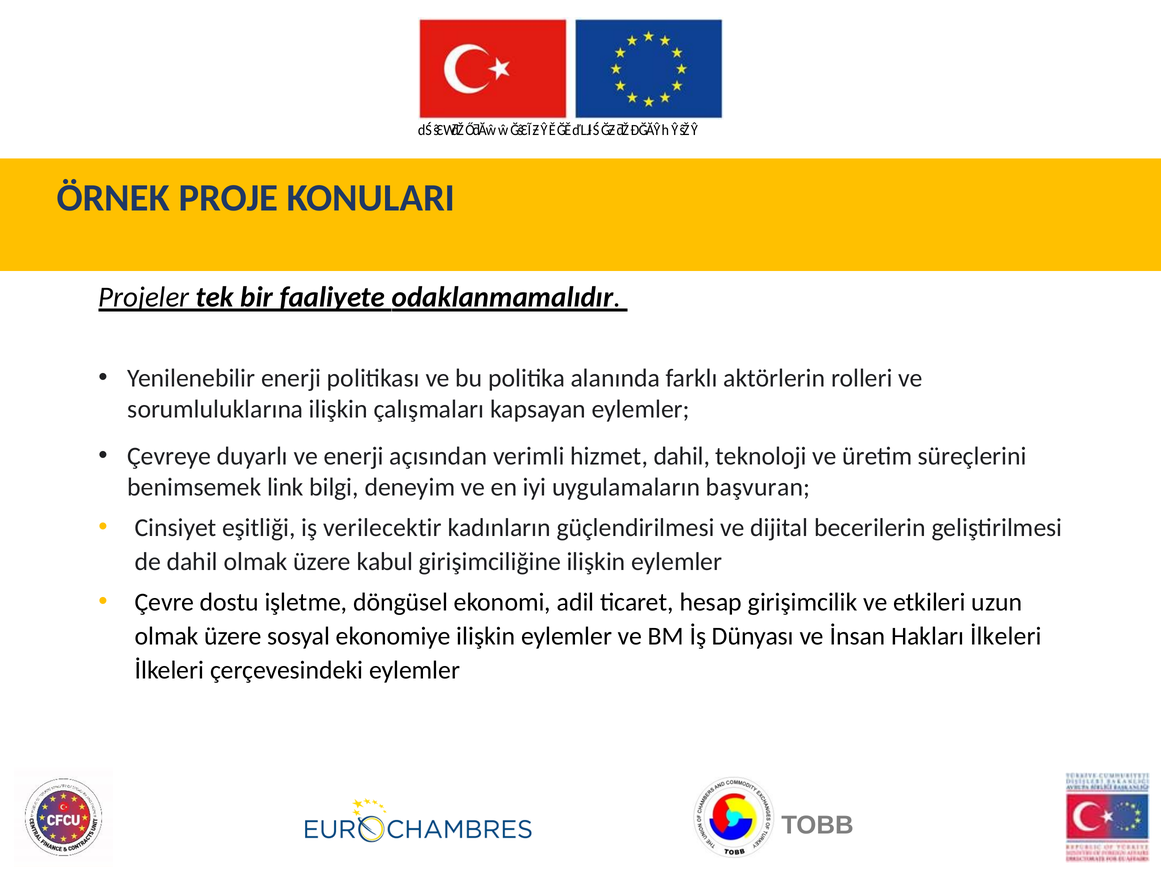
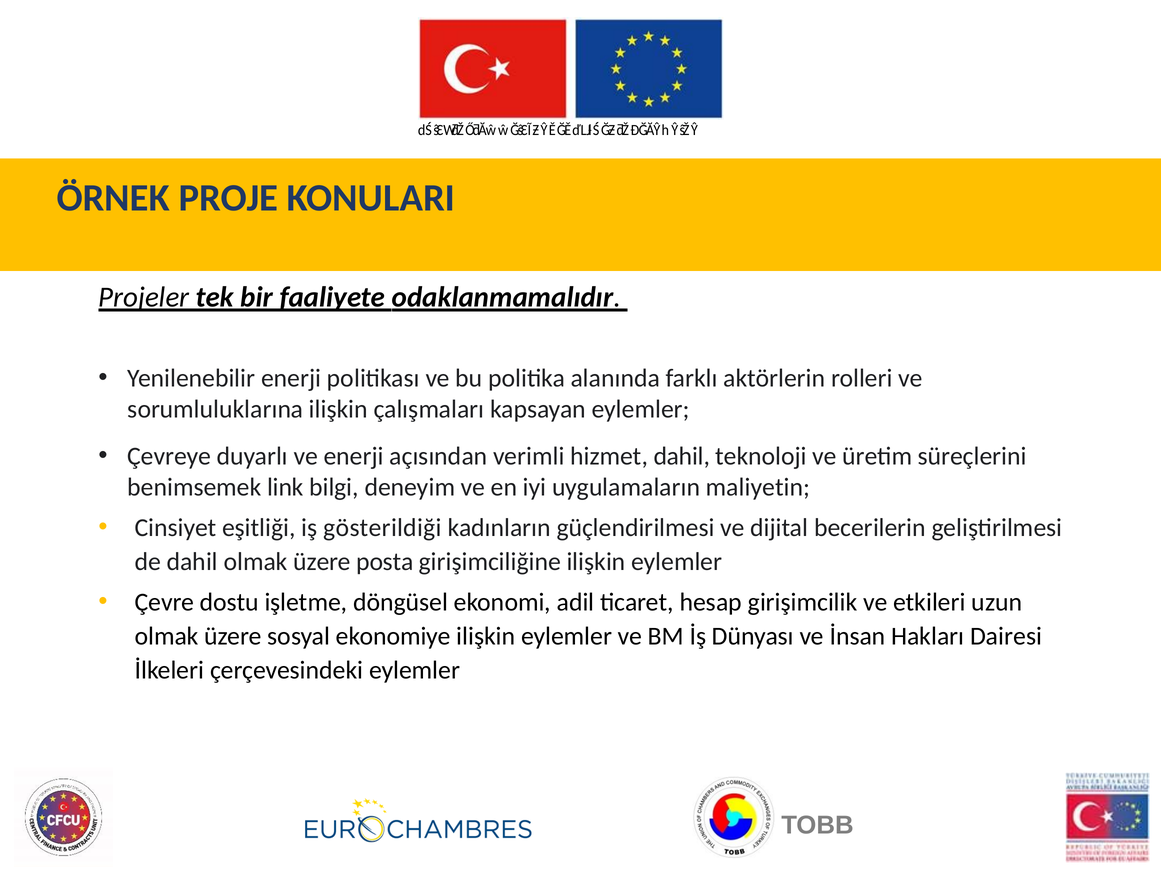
başvuran: başvuran -> maliyetin (758, 487)
verilecektir: verilecektir -> gösterildiği (382, 527)
kabul: kabul -> posta (385, 561)
Hakları İlkeleri: İlkeleri -> Dairesi (1006, 636)
